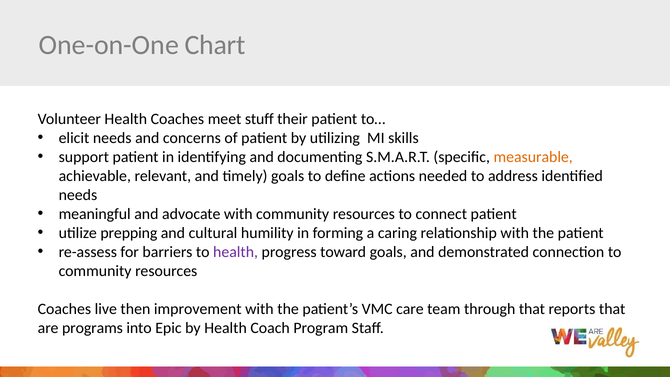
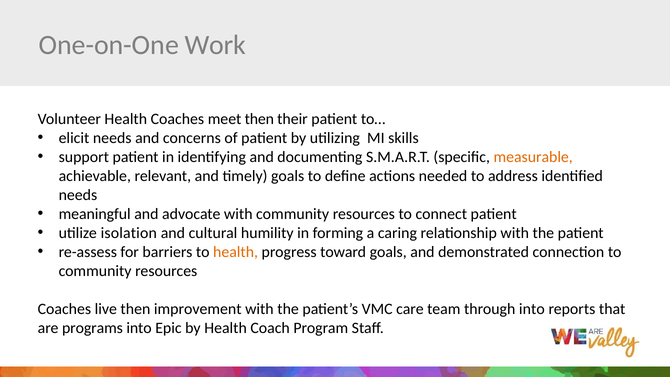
Chart: Chart -> Work (215, 45)
meet stuff: stuff -> then (259, 119)
prepping: prepping -> isolation (129, 233)
health colour: purple -> orange (236, 252)
through that: that -> into (532, 309)
